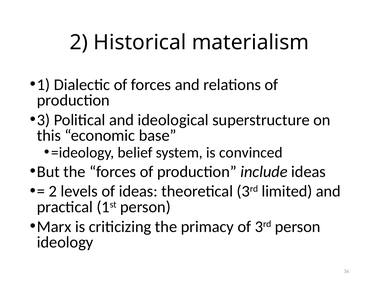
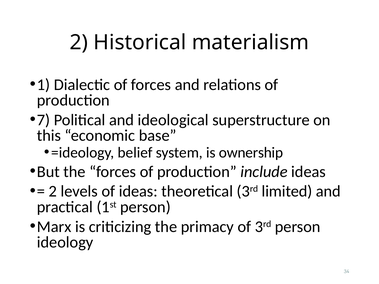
3: 3 -> 7 (44, 120)
convinced: convinced -> ownership (251, 153)
